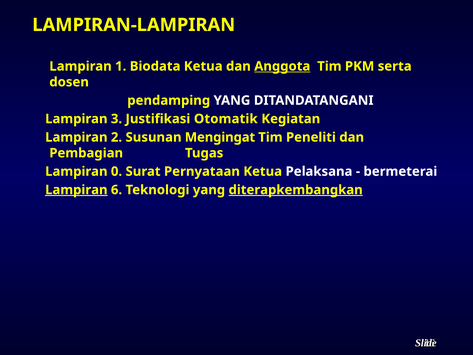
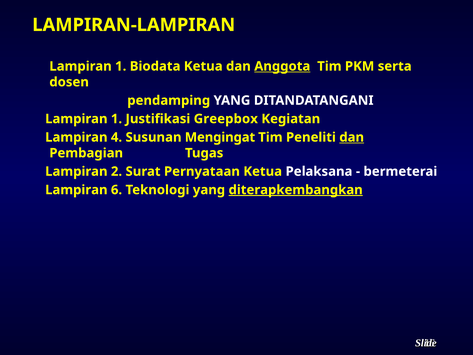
3: 3 -> 1 (117, 119)
Otomatik: Otomatik -> Greepbox (226, 119)
2: 2 -> 4 (117, 137)
dan underline: none -> present (352, 137)
0: 0 -> 2 (117, 171)
Lampiran underline: present -> none (76, 190)
